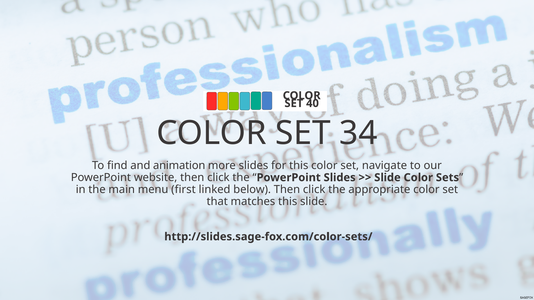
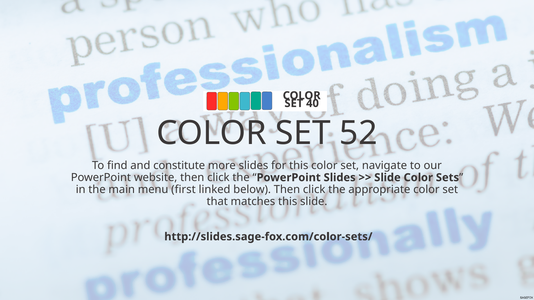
34: 34 -> 52 (358, 133)
animation: animation -> constitute (179, 166)
